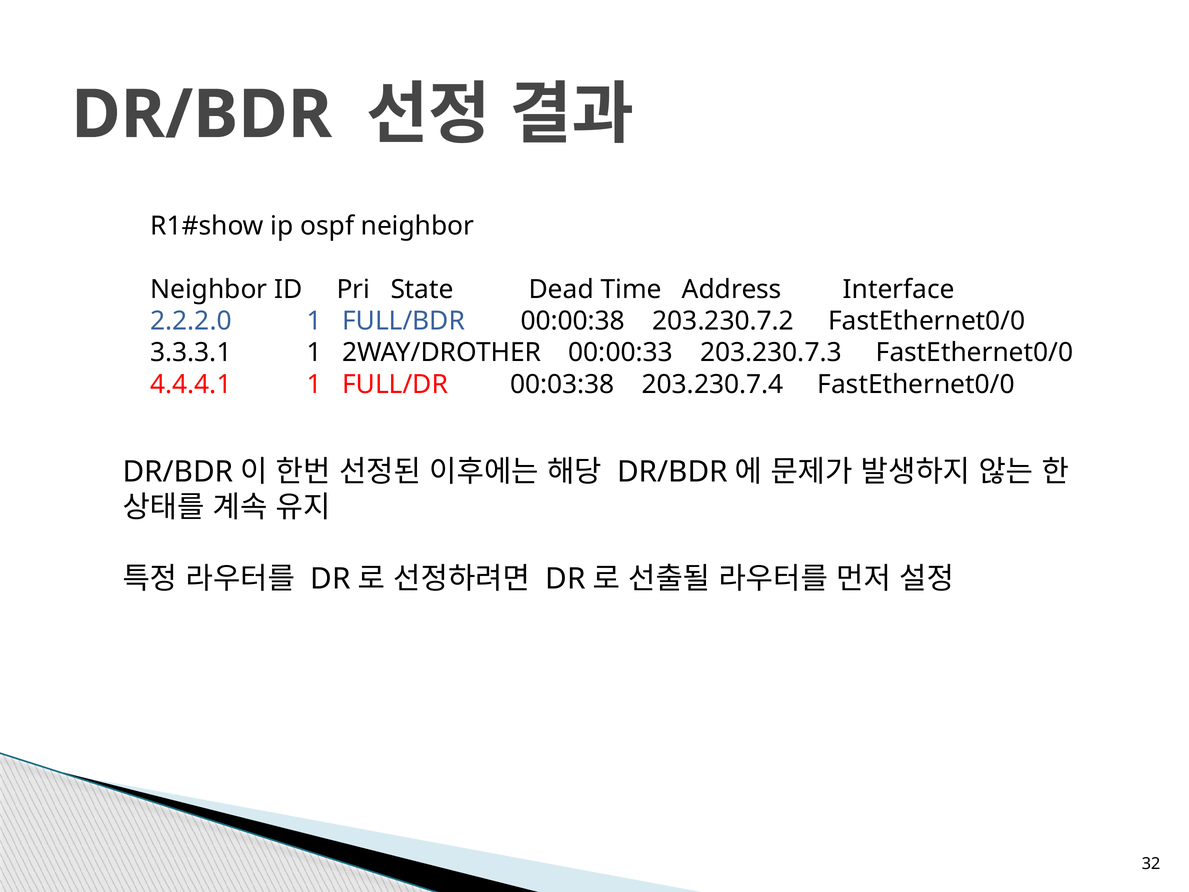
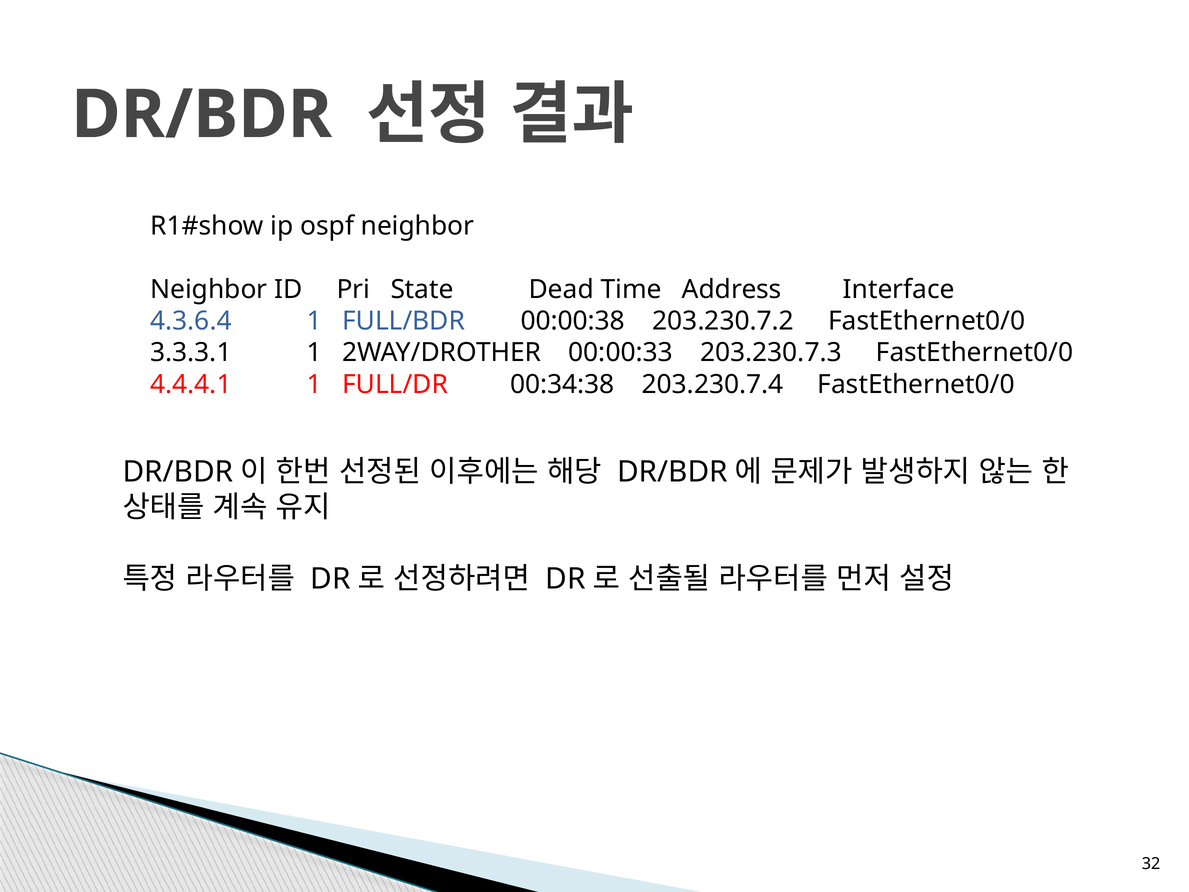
2.2.2.0: 2.2.2.0 -> 4.3.6.4 (191, 321)
00:03:38: 00:03:38 -> 00:34:38 (562, 384)
